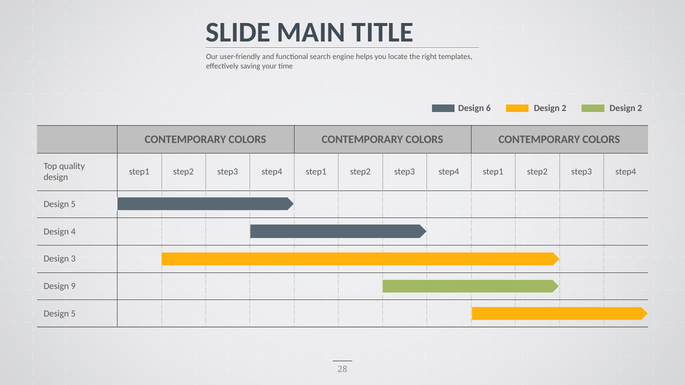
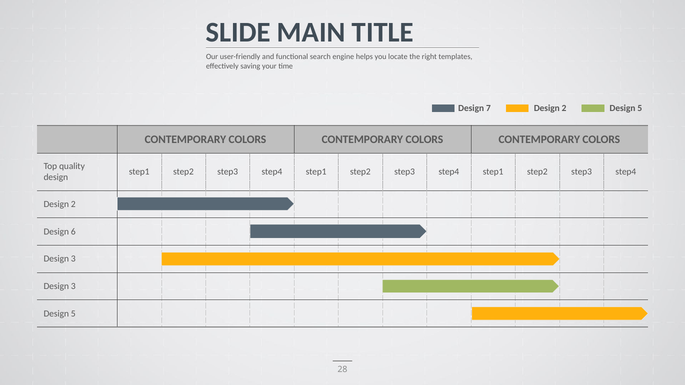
6: 6 -> 7 (488, 108)
2 Design 2: 2 -> 5 (640, 108)
5: 5 -> 2 (73, 204)
4: 4 -> 6 (73, 232)
9: 9 -> 3 (73, 286)
